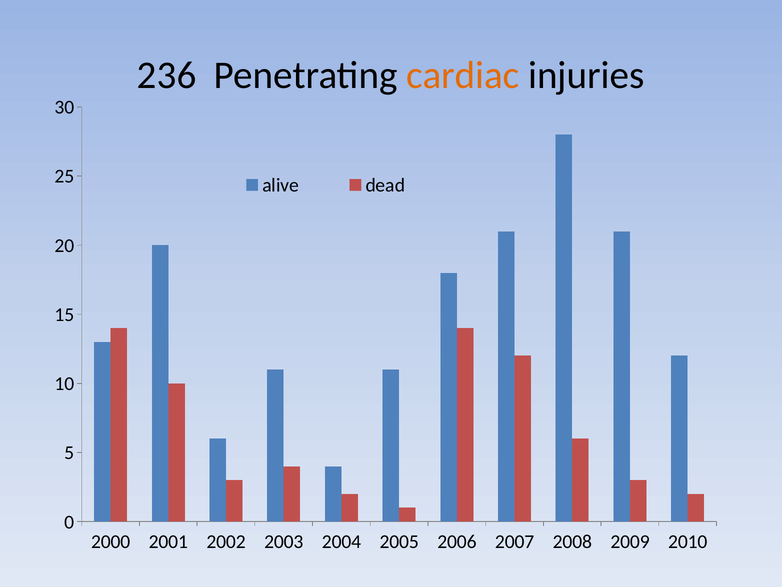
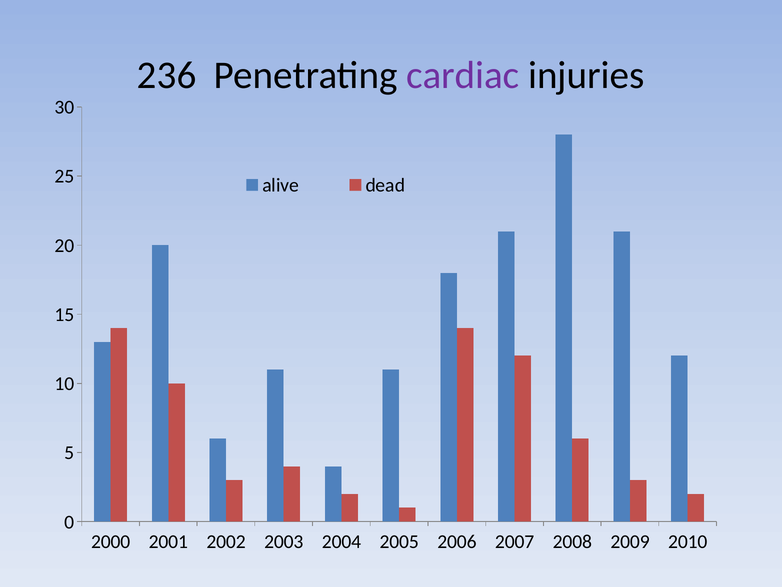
cardiac colour: orange -> purple (463, 75)
